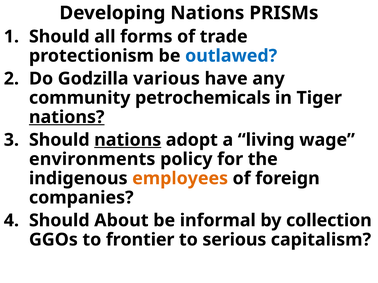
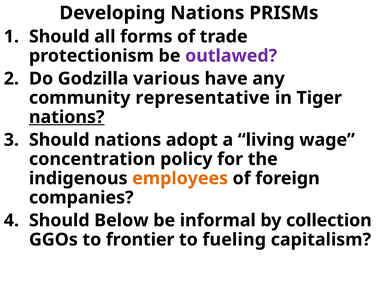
outlawed colour: blue -> purple (231, 56)
petrochemicals: petrochemicals -> representative (203, 98)
nations underline: present -> none (128, 140)
environments: environments -> concentration (92, 159)
About: About -> Below (121, 221)
serious: serious -> fueling (234, 240)
